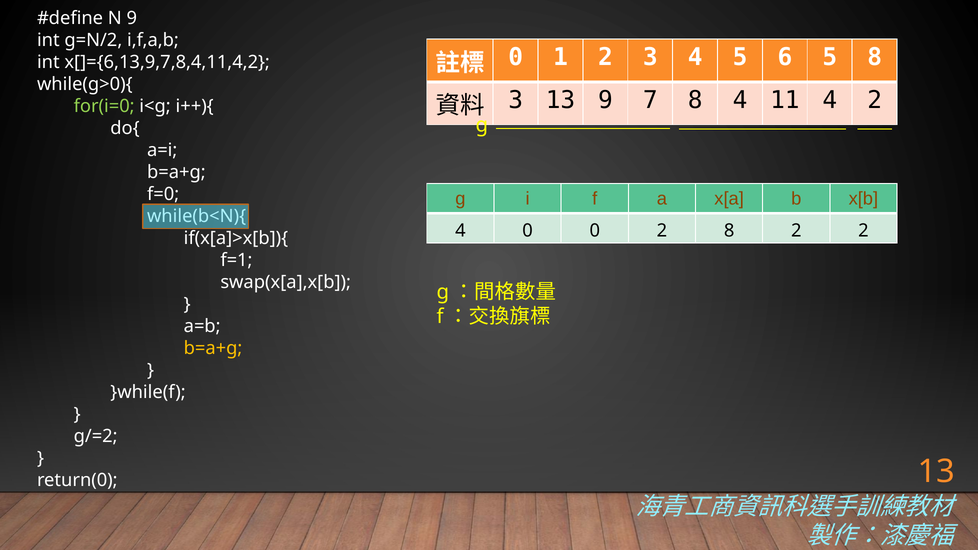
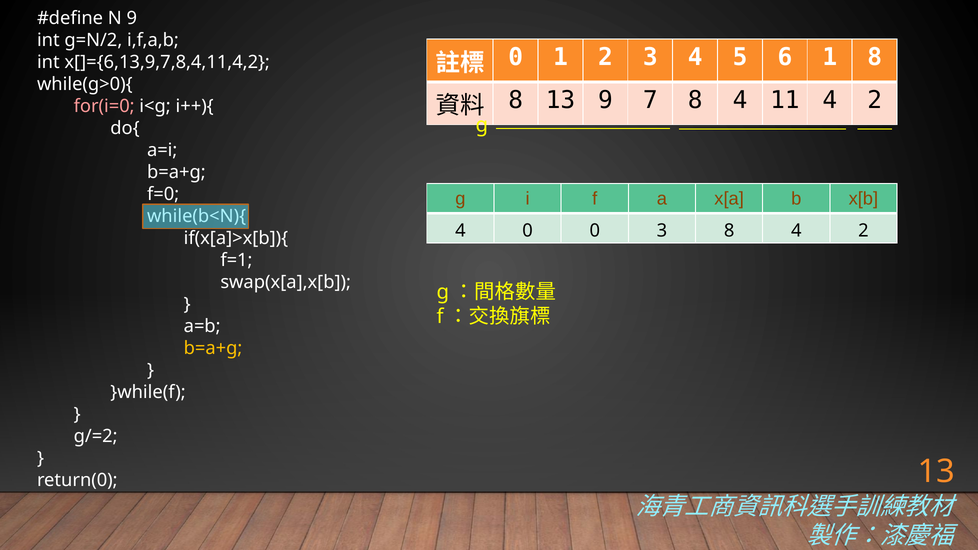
6 5: 5 -> 1 (830, 57)
3: 3 -> 8 (516, 100)
for(i=0 colour: light green -> pink (104, 106)
0 2: 2 -> 3 (662, 231)
2: 2 -> 4 (796, 231)
